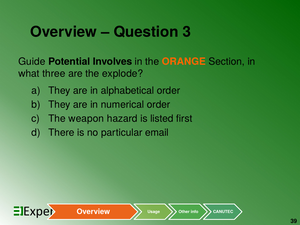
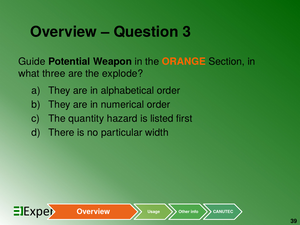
Involves: Involves -> Weapon (112, 62)
weapon: weapon -> quantity (86, 119)
email: email -> width (157, 133)
